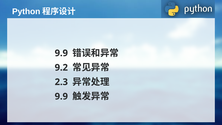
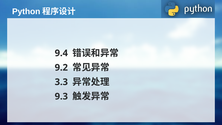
9.9: 9.9 -> 9.4 (61, 53)
2.3: 2.3 -> 3.3 (61, 82)
9.9: 9.9 -> 9.3 (61, 96)
